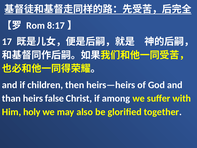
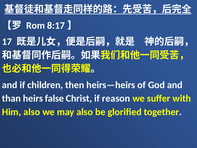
among: among -> reason (116, 98)
Him holy: holy -> also (32, 112)
